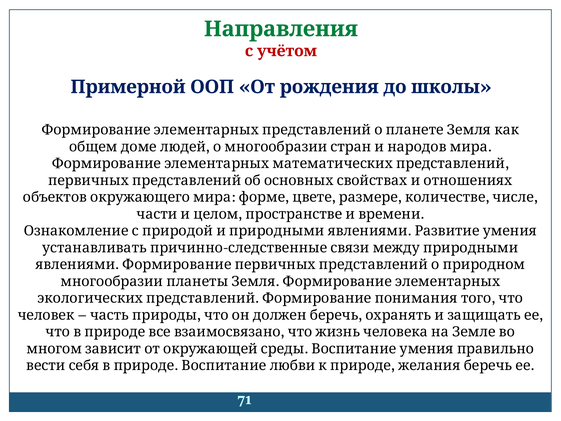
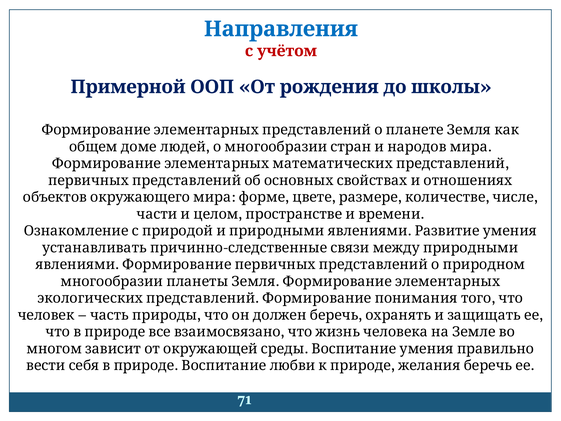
Направления colour: green -> blue (281, 29)
